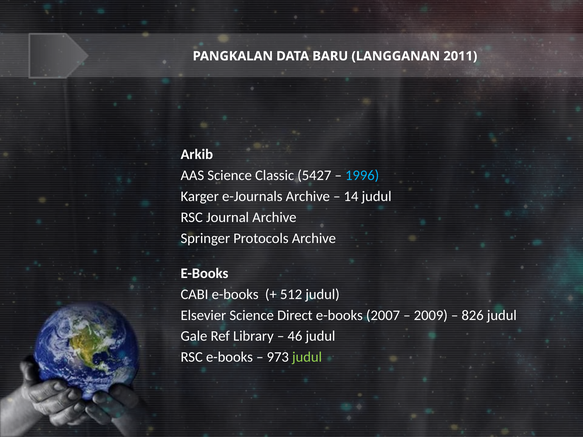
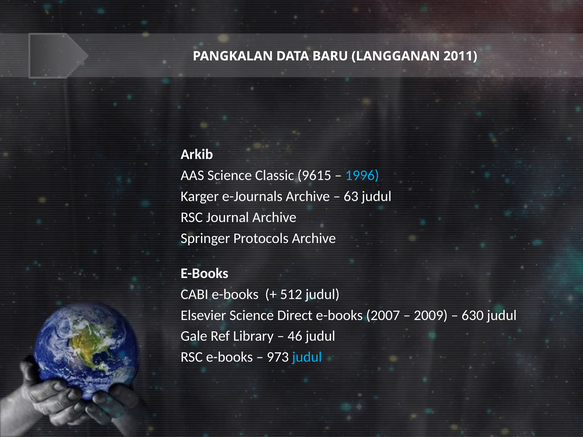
5427: 5427 -> 9615 (314, 176)
14: 14 -> 63 (351, 197)
826: 826 -> 630 (473, 315)
judul colour: light green -> light blue (307, 357)
